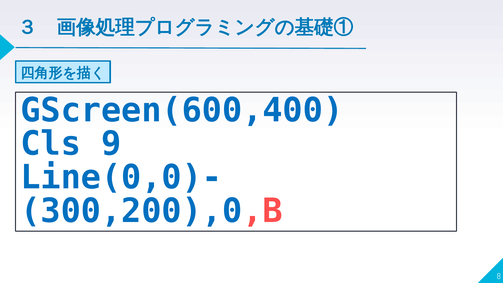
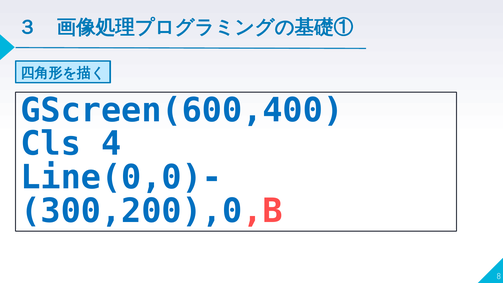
9: 9 -> 4 (111, 144)
